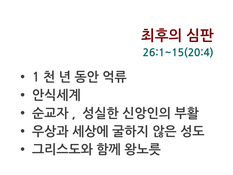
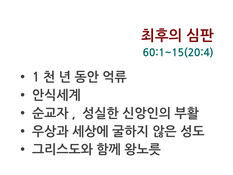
26:1~15(20:4: 26:1~15(20:4 -> 60:1~15(20:4 (178, 53)
